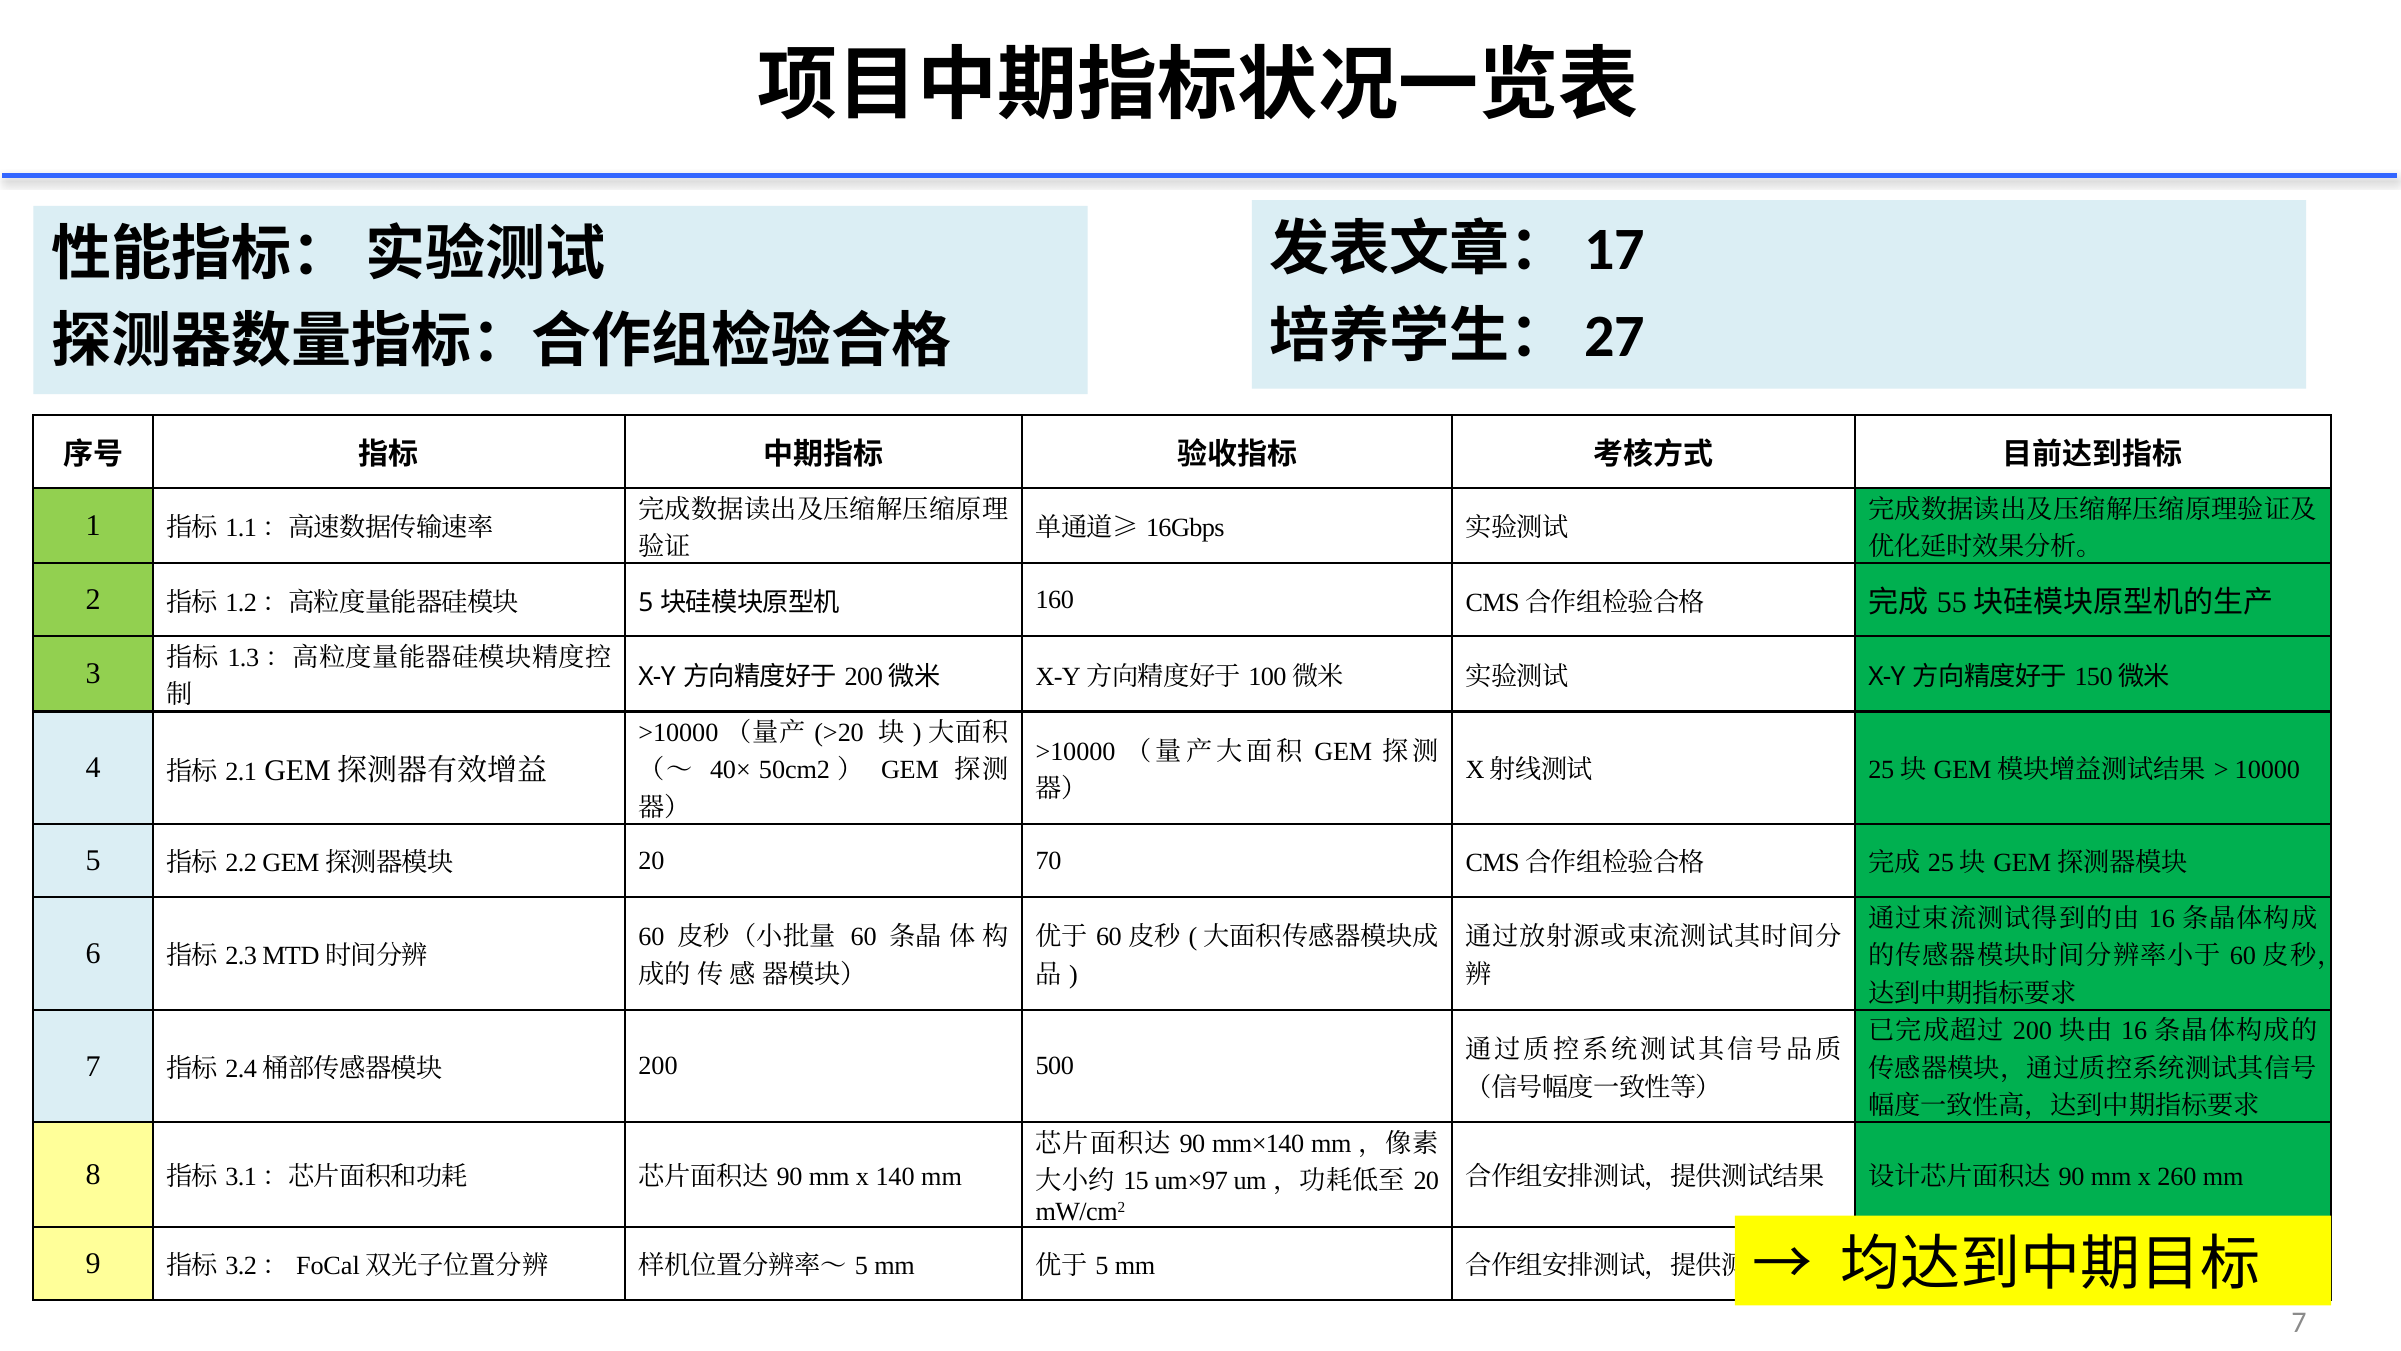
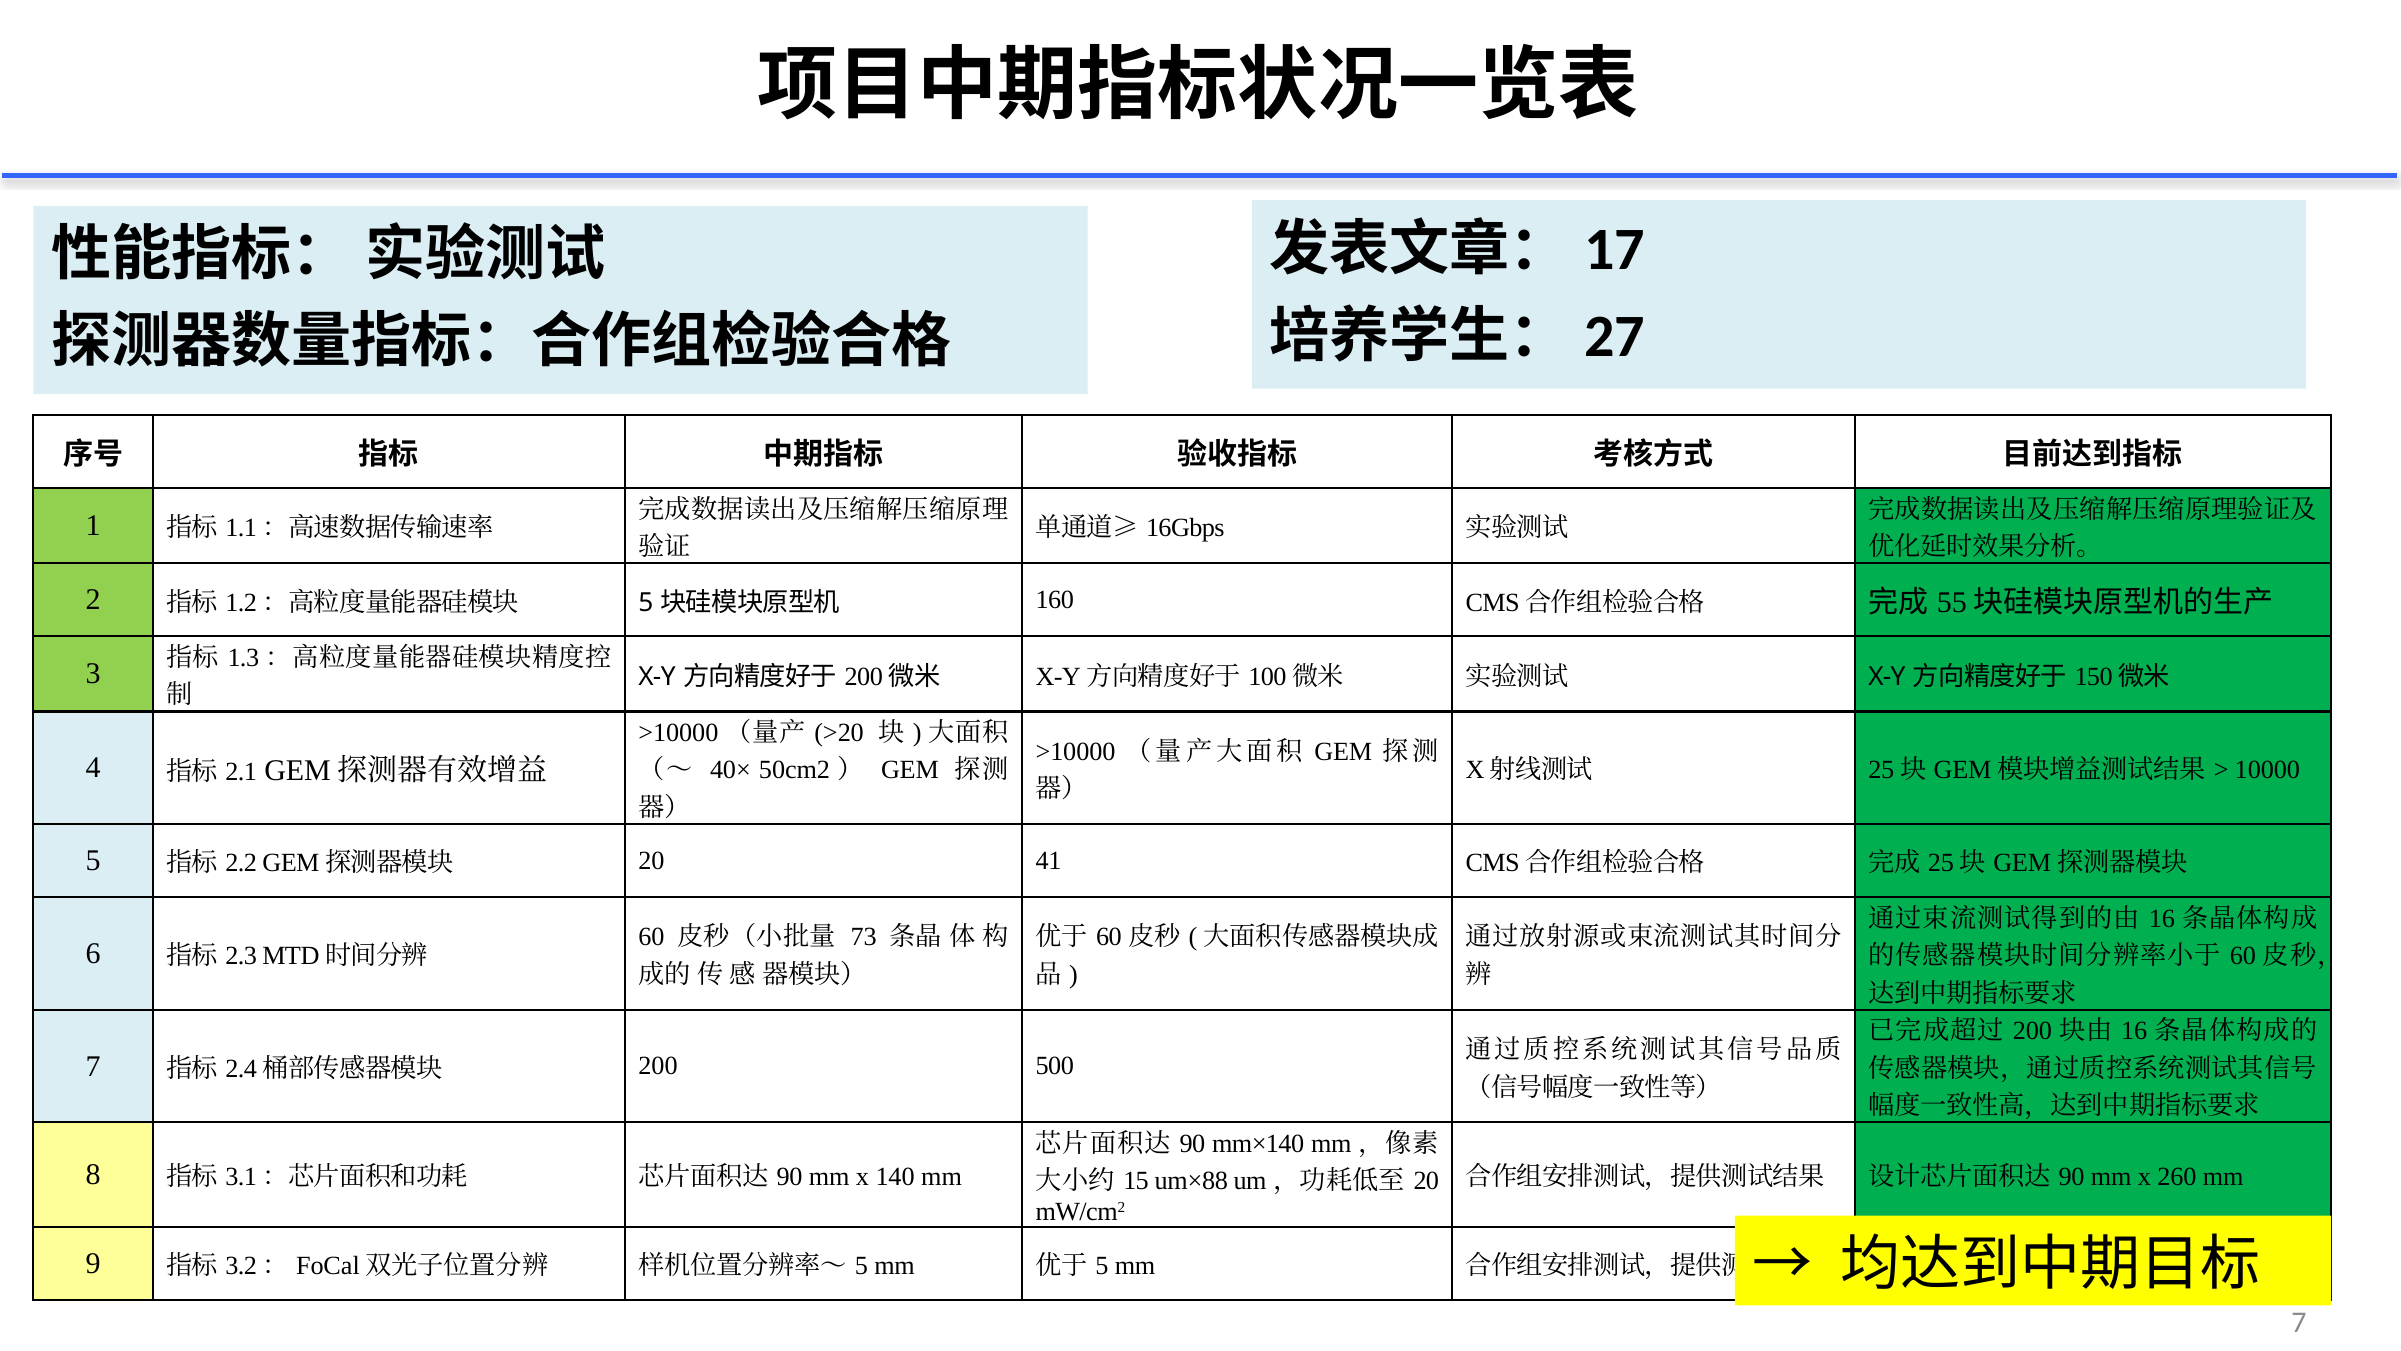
70: 70 -> 41 (1049, 860)
60: 60 -> 73 (864, 937)
um×97: um×97 -> um×88 (1191, 1181)
